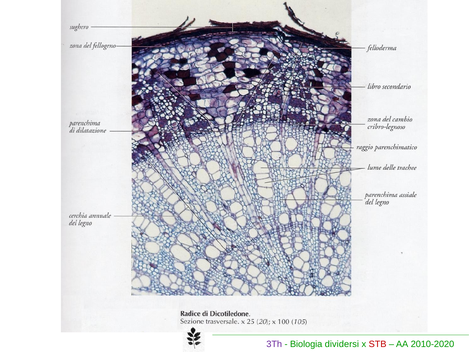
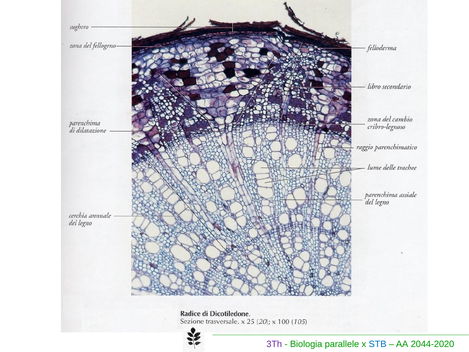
dividersi: dividersi -> parallele (342, 344)
STB colour: red -> blue (378, 344)
2010-2020: 2010-2020 -> 2044-2020 (432, 344)
